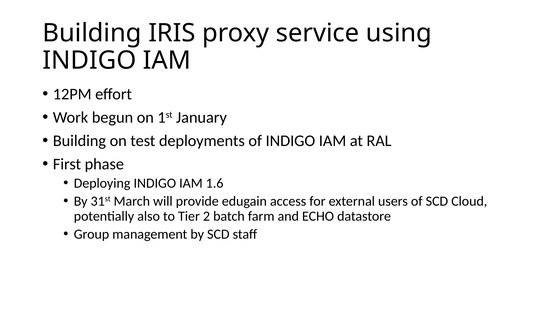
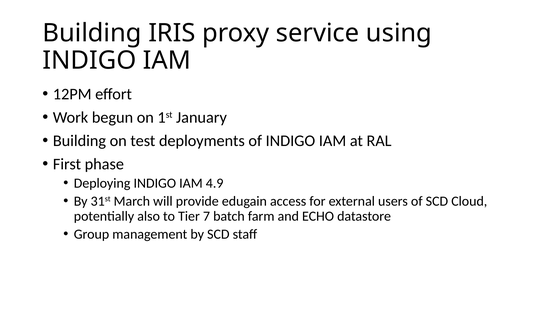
1.6: 1.6 -> 4.9 (215, 183)
2: 2 -> 7 (207, 216)
